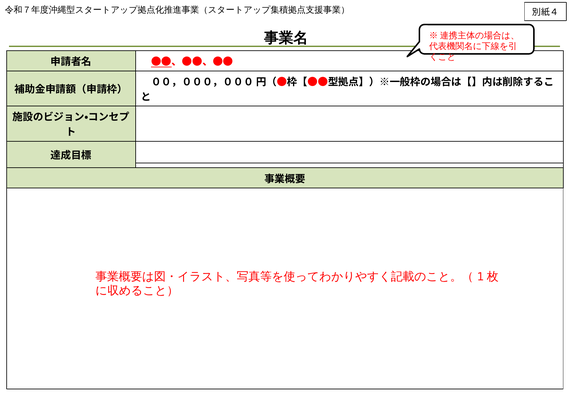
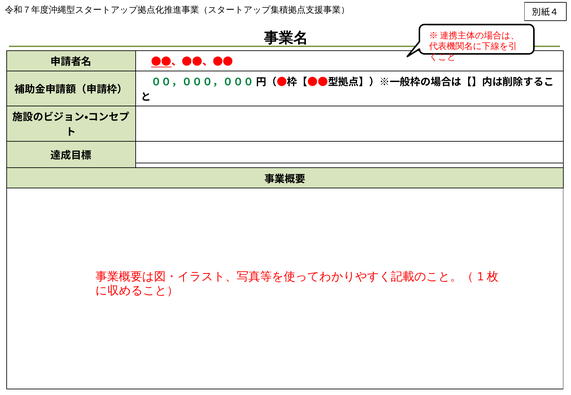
００，０００，０００ colour: black -> green (202, 82)
